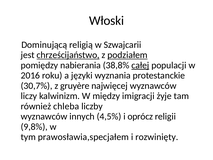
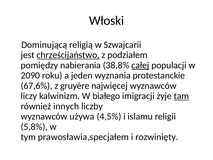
podziałem underline: present -> none (127, 55)
2016: 2016 -> 2090 (30, 75)
języki: języki -> jeden (82, 75)
30,7%: 30,7% -> 67,6% (37, 86)
między: między -> białego (106, 96)
tam underline: none -> present (181, 96)
chleba: chleba -> innych (66, 106)
innych: innych -> używa (82, 116)
oprócz: oprócz -> islamu (140, 116)
9,8%: 9,8% -> 5,8% (34, 127)
